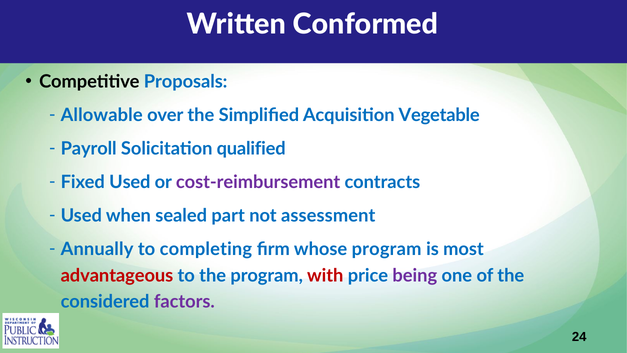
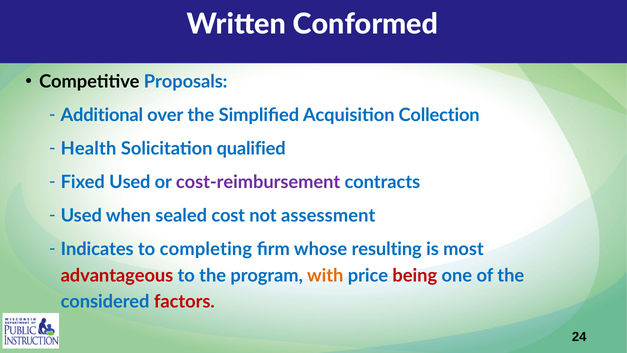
Allowable: Allowable -> Additional (102, 115)
Vegetable: Vegetable -> Collection (439, 115)
Payroll: Payroll -> Health (88, 149)
part: part -> cost (228, 215)
Annually: Annually -> Indicates (97, 249)
whose program: program -> resulting (387, 249)
with colour: red -> orange (325, 275)
being colour: purple -> red (415, 275)
factors colour: purple -> red (184, 302)
